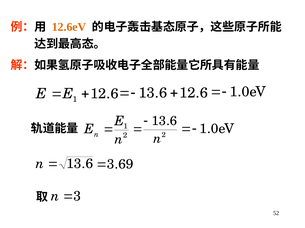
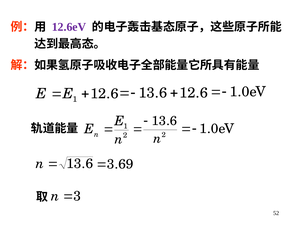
12.6eV colour: orange -> purple (69, 27)
